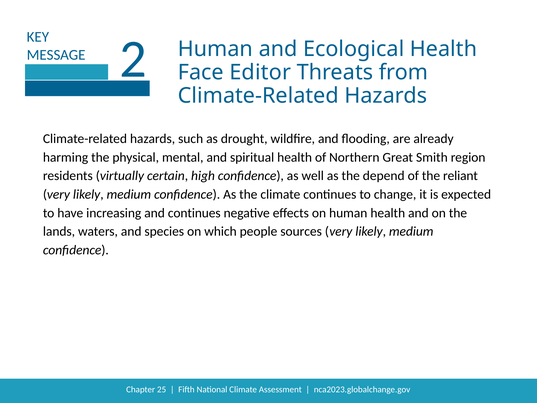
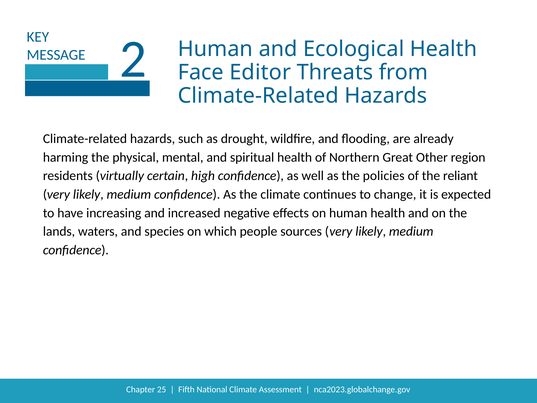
Smith: Smith -> Other (432, 157)
depend: depend -> policies (384, 176)
and continues: continues -> increased (194, 213)
